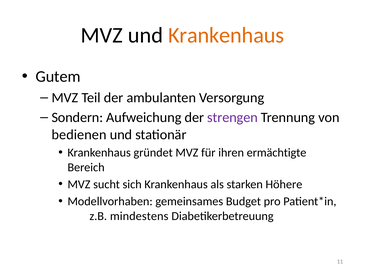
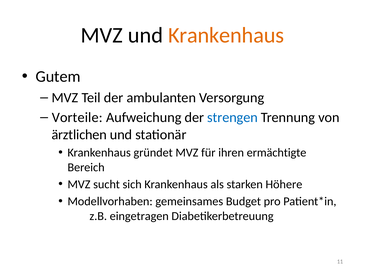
Sondern: Sondern -> Vorteile (77, 117)
strengen colour: purple -> blue (233, 117)
bedienen: bedienen -> ärztlichen (79, 134)
mindestens: mindestens -> eingetragen (139, 216)
